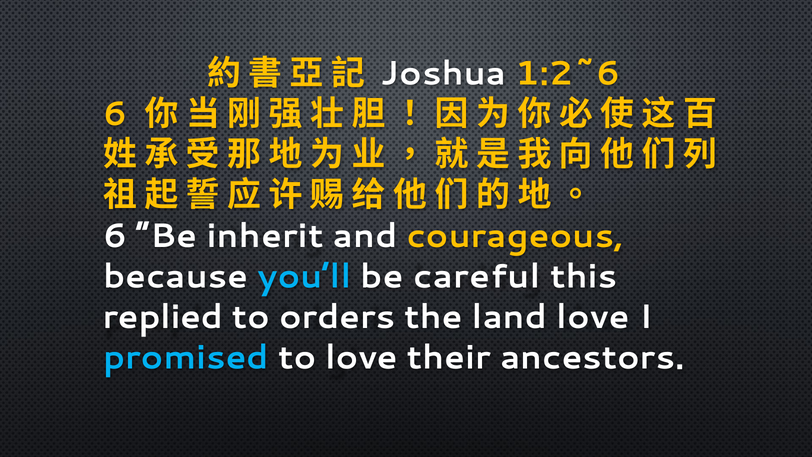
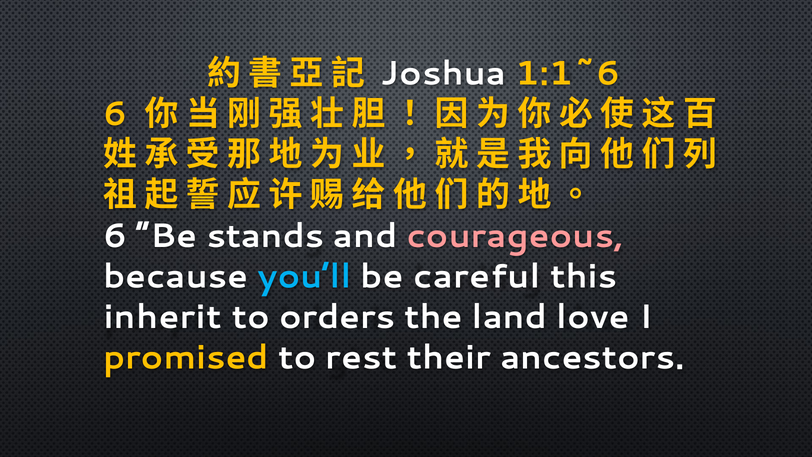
1:2~6: 1:2~6 -> 1:1~6 (568, 73)
inherit: inherit -> stands (265, 236)
courageous colour: yellow -> pink (515, 236)
replied: replied -> inherit (163, 317)
promised colour: light blue -> yellow (186, 357)
to love: love -> rest (361, 357)
